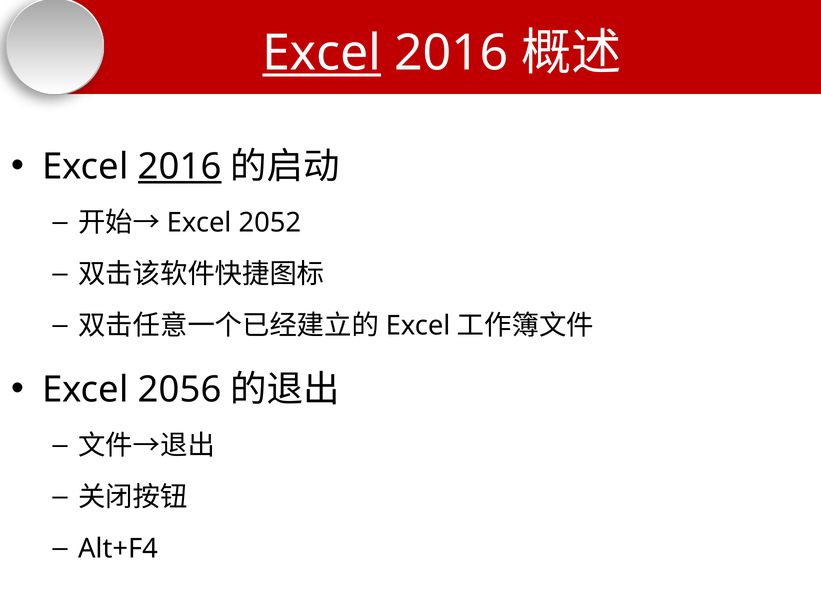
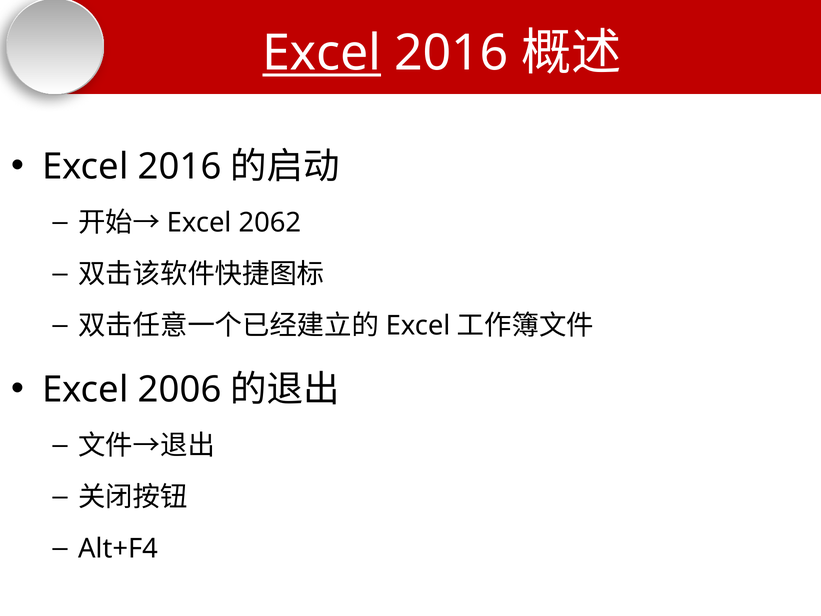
2016 underline: present -> none (180, 166)
2052: 2052 -> 2062 (270, 223)
2056: 2056 -> 2006 (180, 389)
